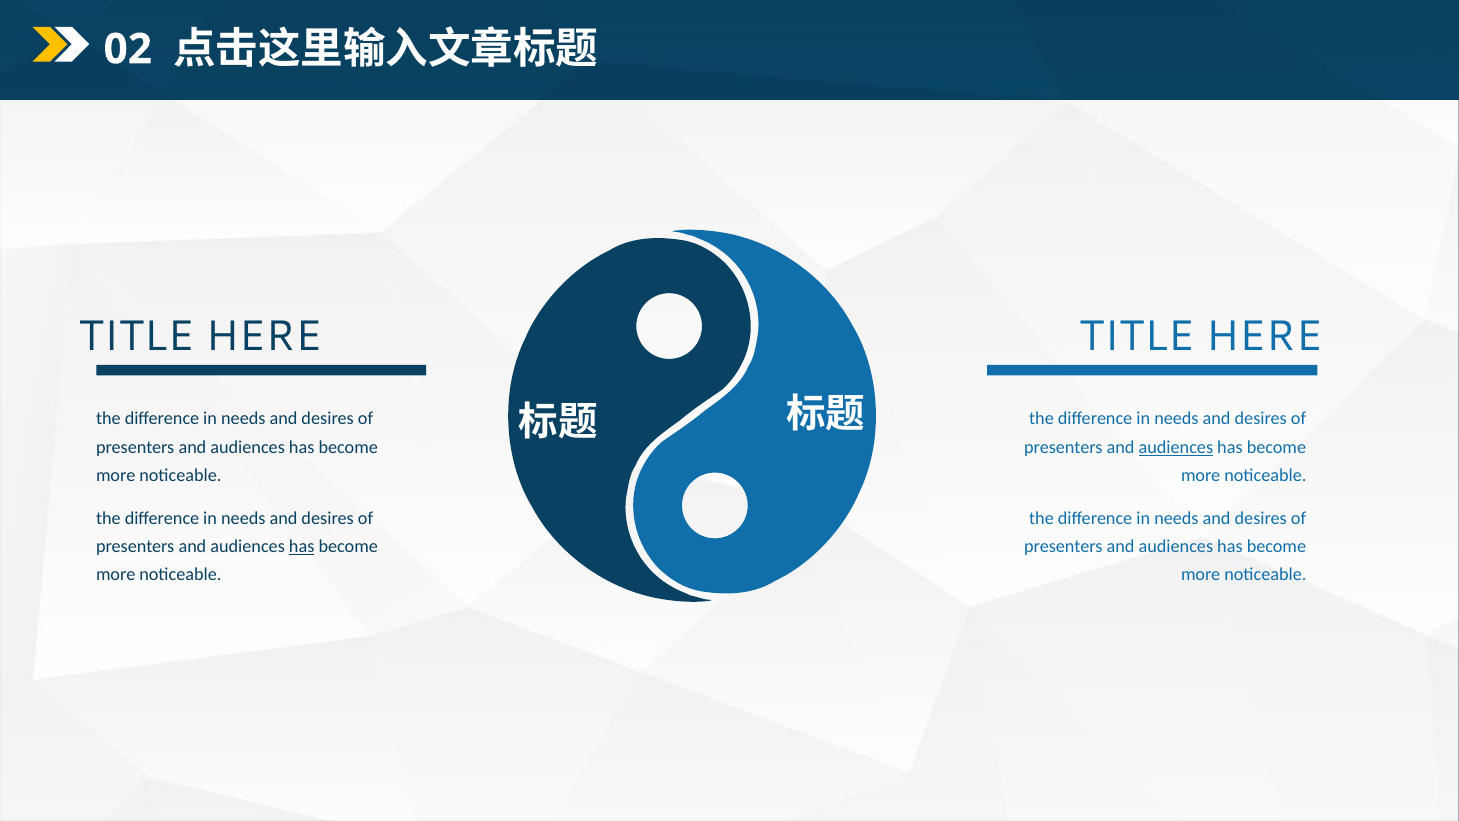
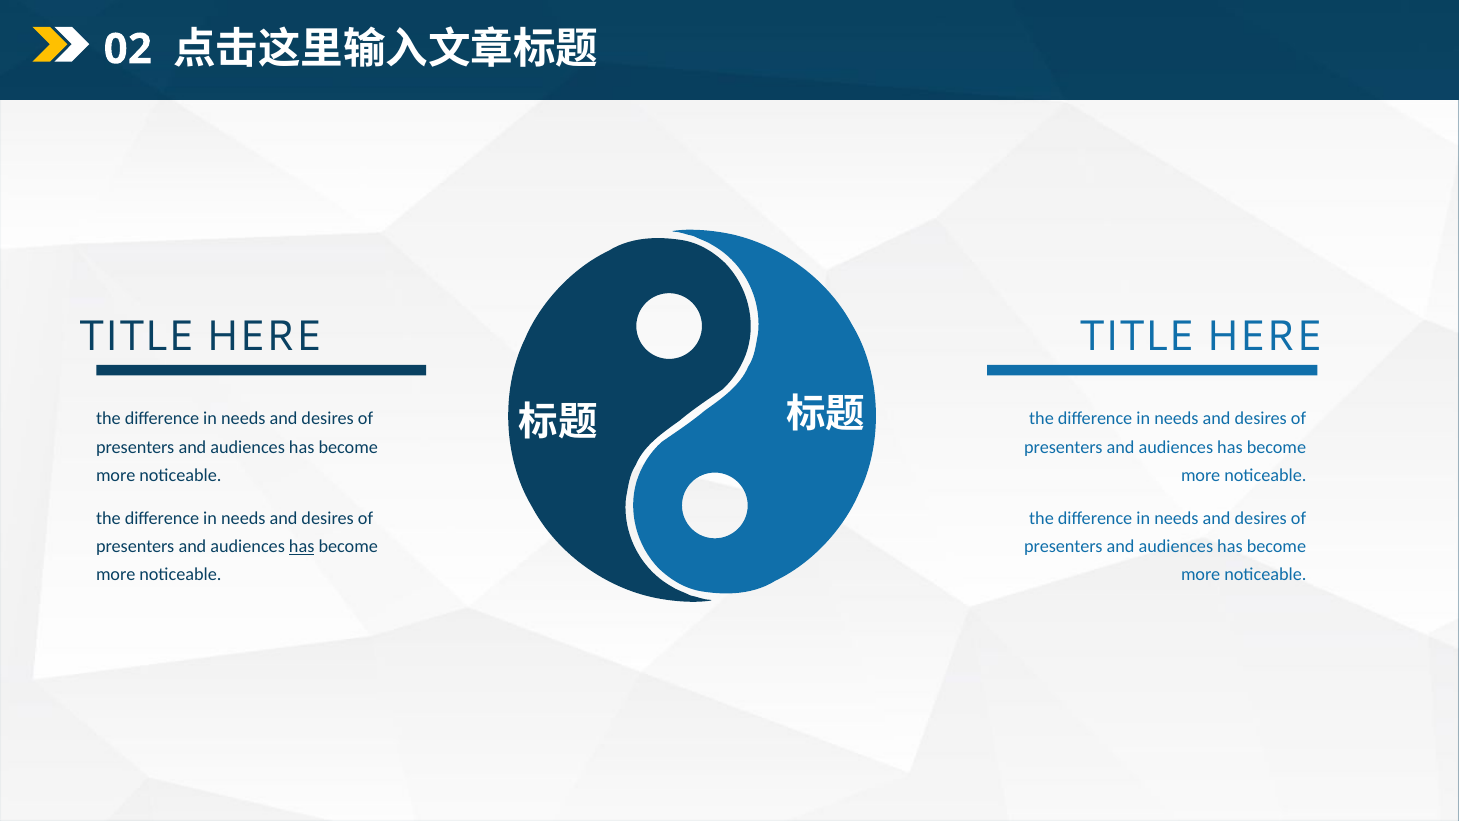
audiences underline: present -> none (1176, 447)
